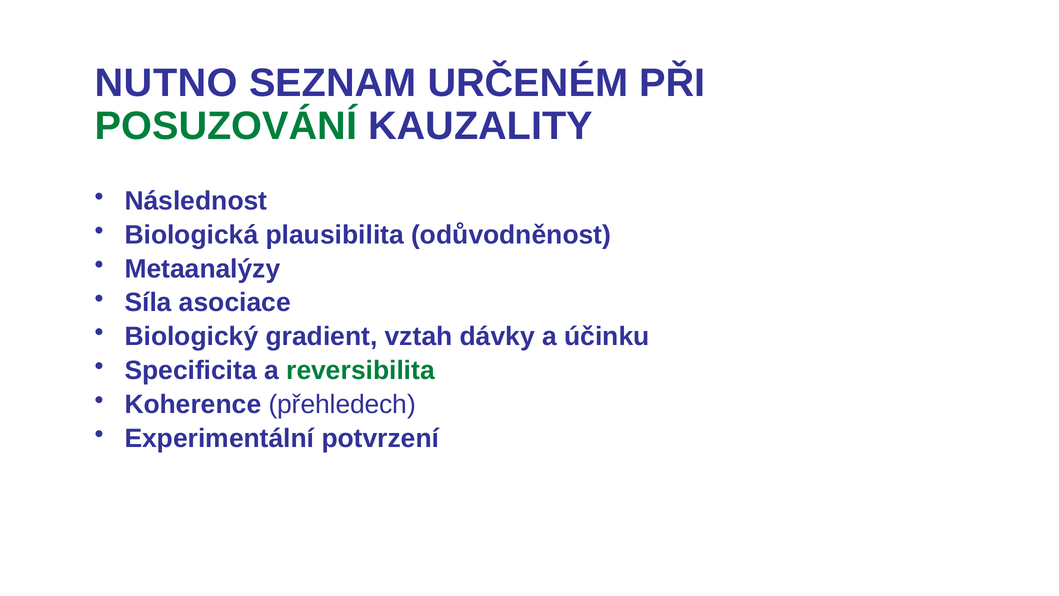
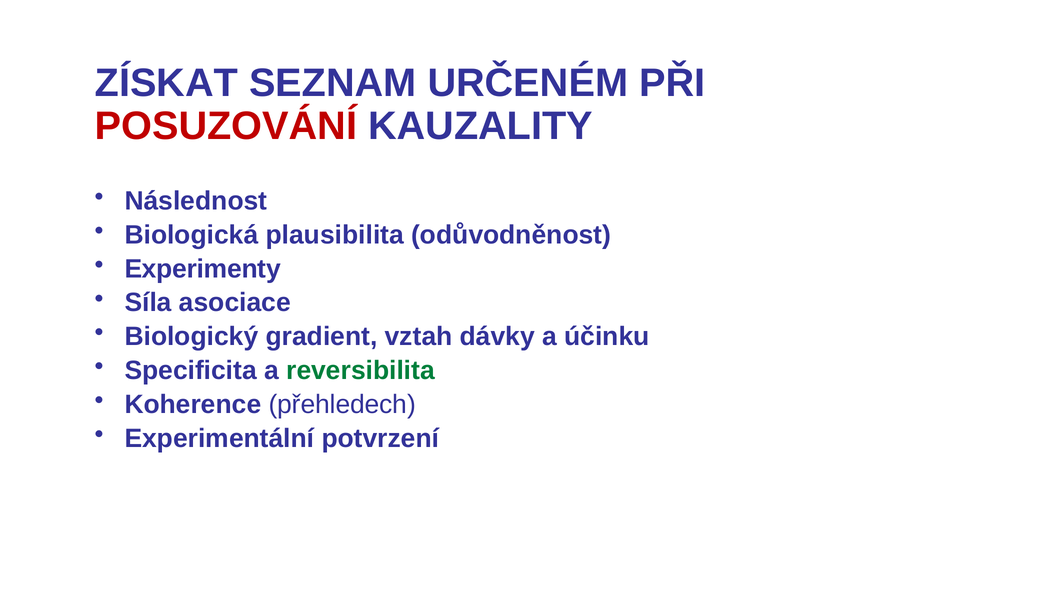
NUTNO: NUTNO -> ZÍSKAT (166, 83)
POSUZOVÁNÍ colour: green -> red (226, 126)
Metaanalýzy: Metaanalýzy -> Experimenty (203, 269)
